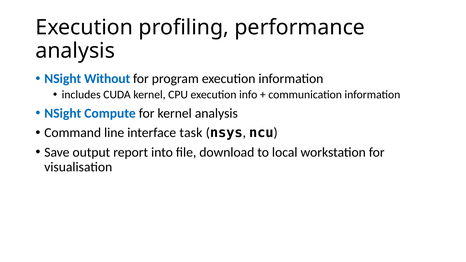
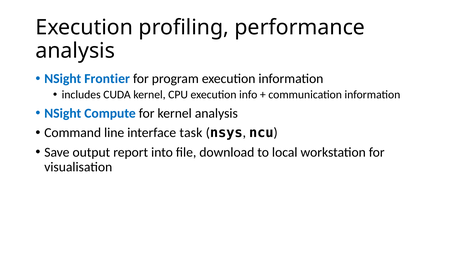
Without: Without -> Frontier (107, 79)
